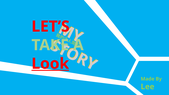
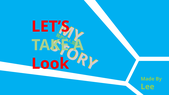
Look underline: present -> none (50, 64)
